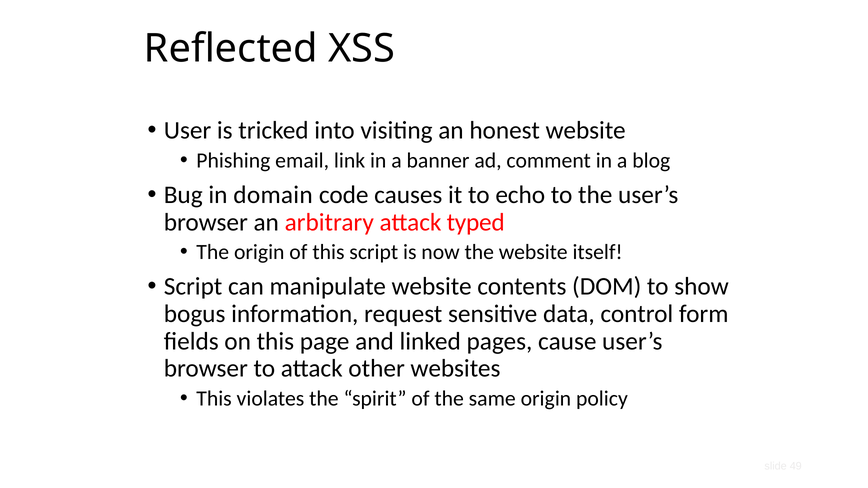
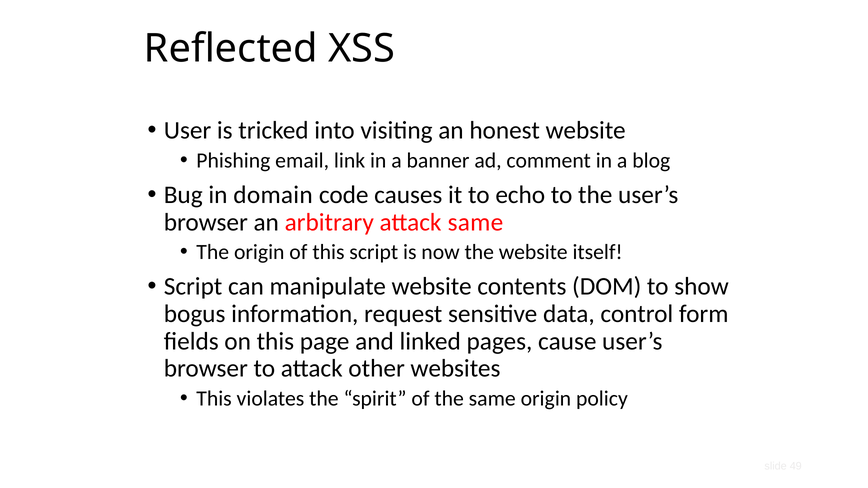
attack typed: typed -> same (475, 222)
